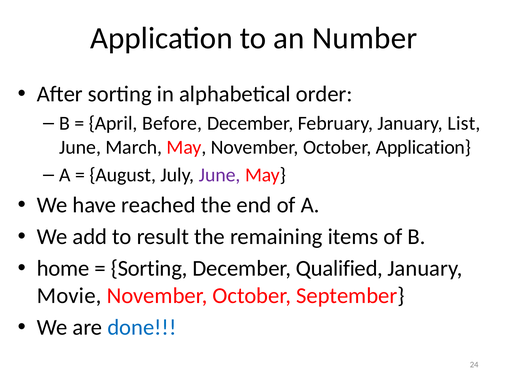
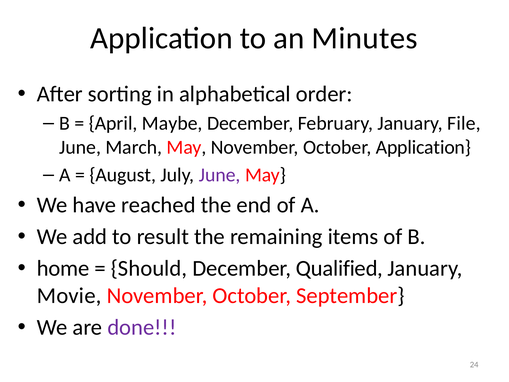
Number: Number -> Minutes (365, 38)
Before: Before -> Maybe (172, 123)
List: List -> File (464, 123)
Sorting: Sorting -> Should (149, 268)
done colour: blue -> purple (142, 327)
